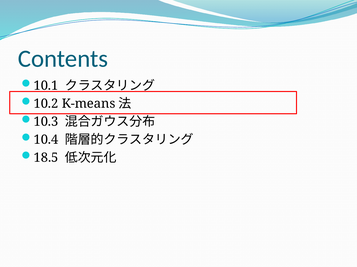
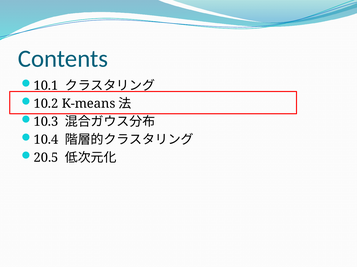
18.5: 18.5 -> 20.5 (46, 158)
